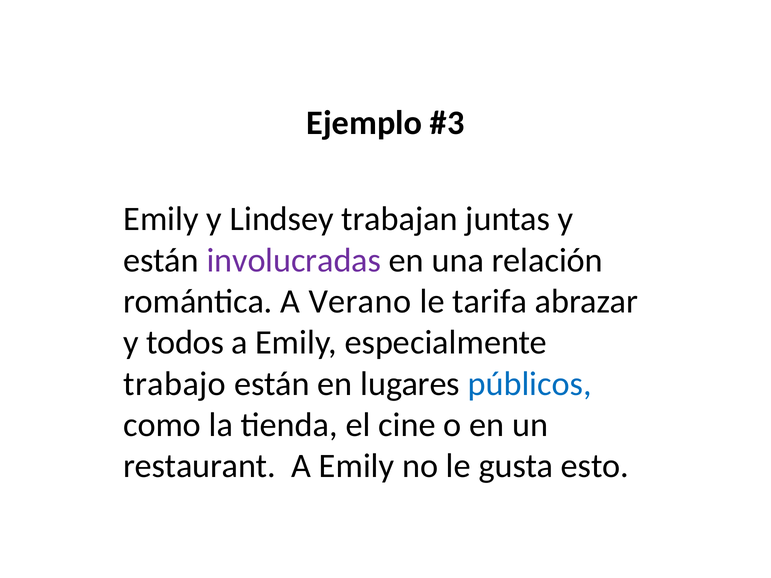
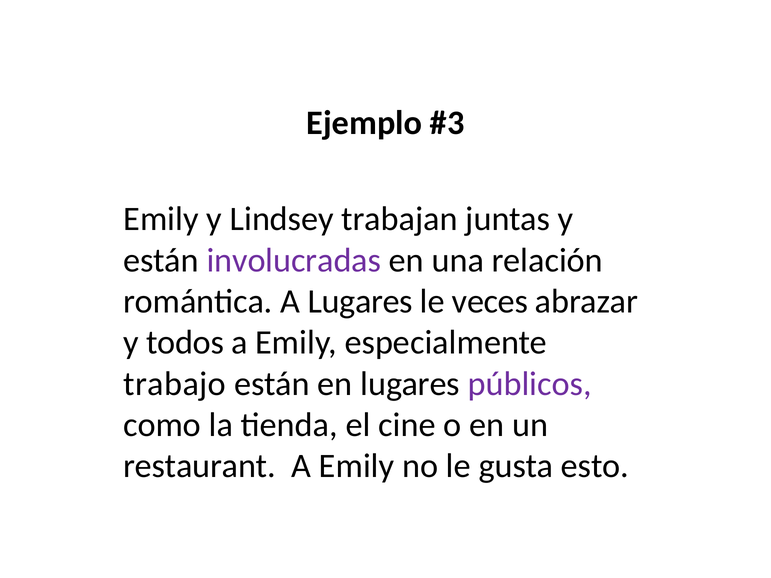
A Verano: Verano -> Lugares (360, 302)
tarifa: tarifa -> veces (490, 302)
públicos colour: blue -> purple (530, 384)
